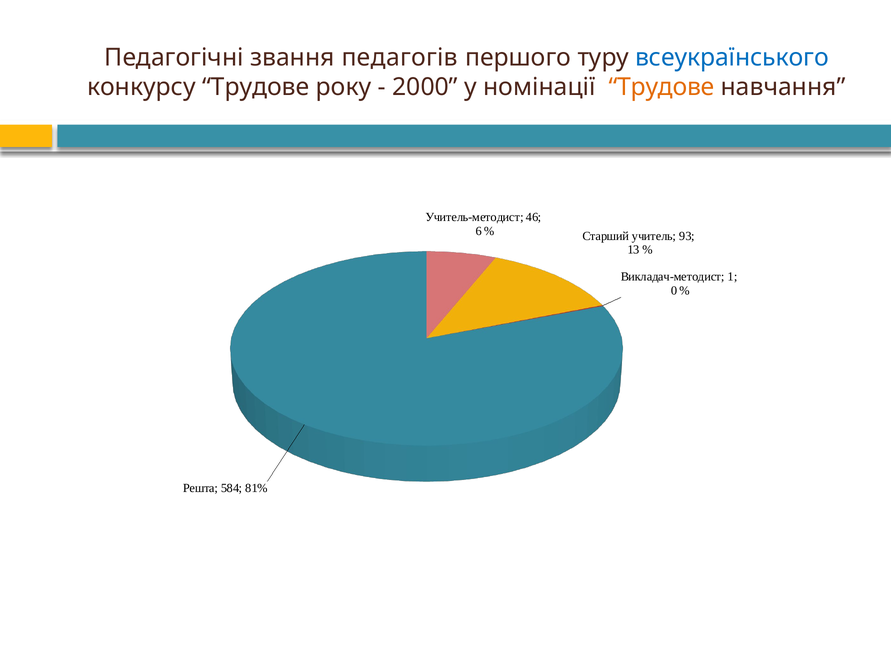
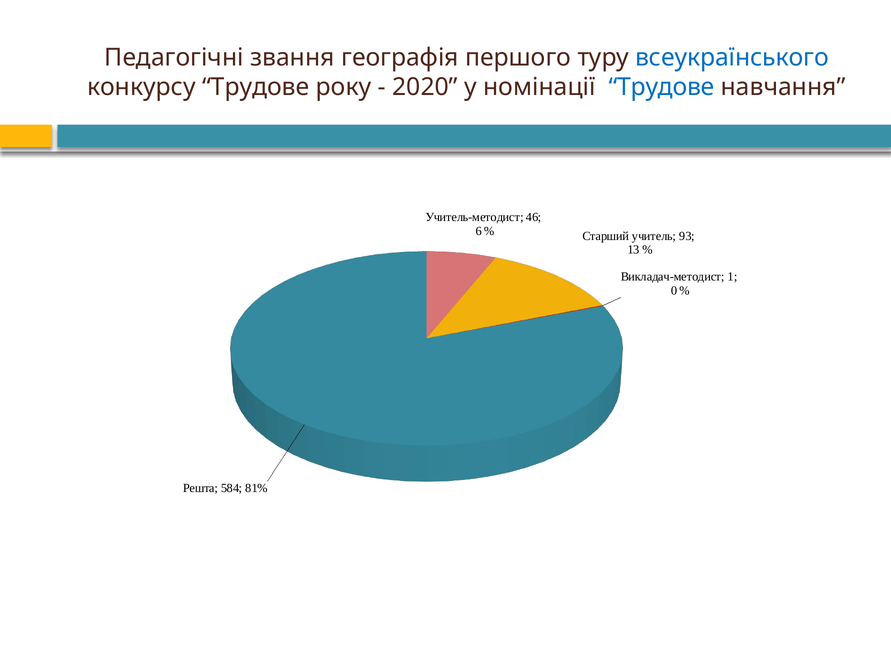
педагогів: педагогів -> географія (400, 57)
2000: 2000 -> 2020 (425, 87)
Трудове colour: orange -> blue (662, 87)
